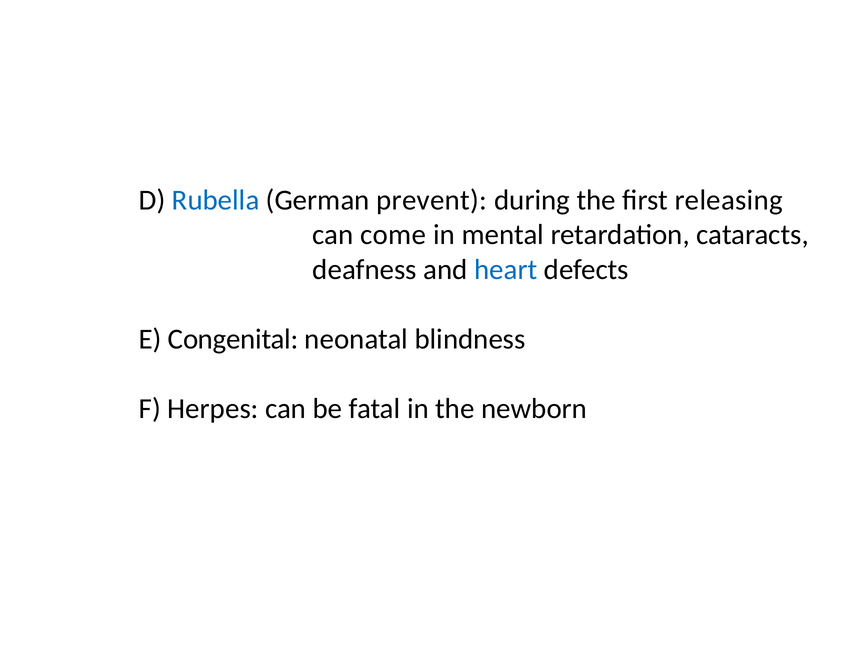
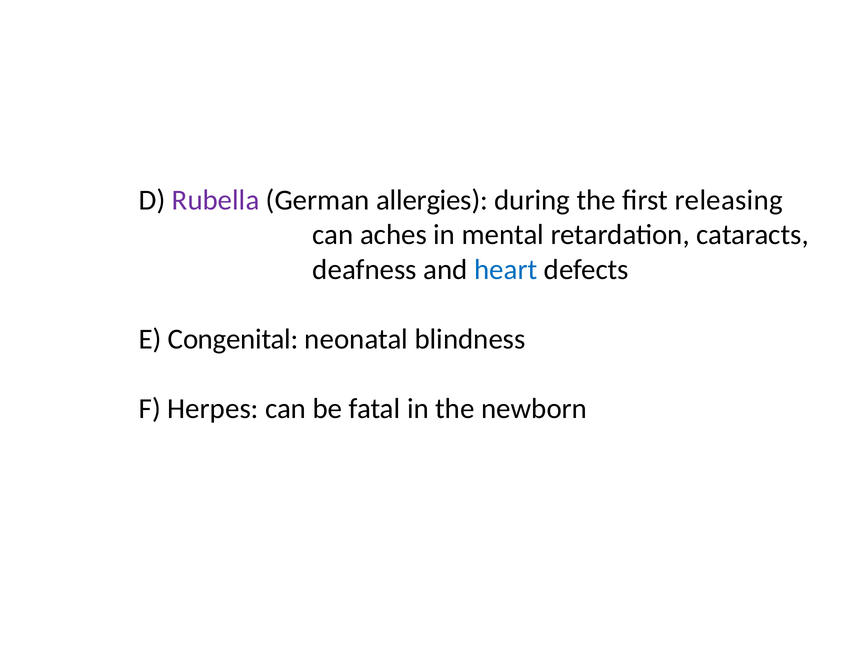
Rubella colour: blue -> purple (216, 200)
prevent: prevent -> allergies (432, 200)
come: come -> aches (393, 235)
